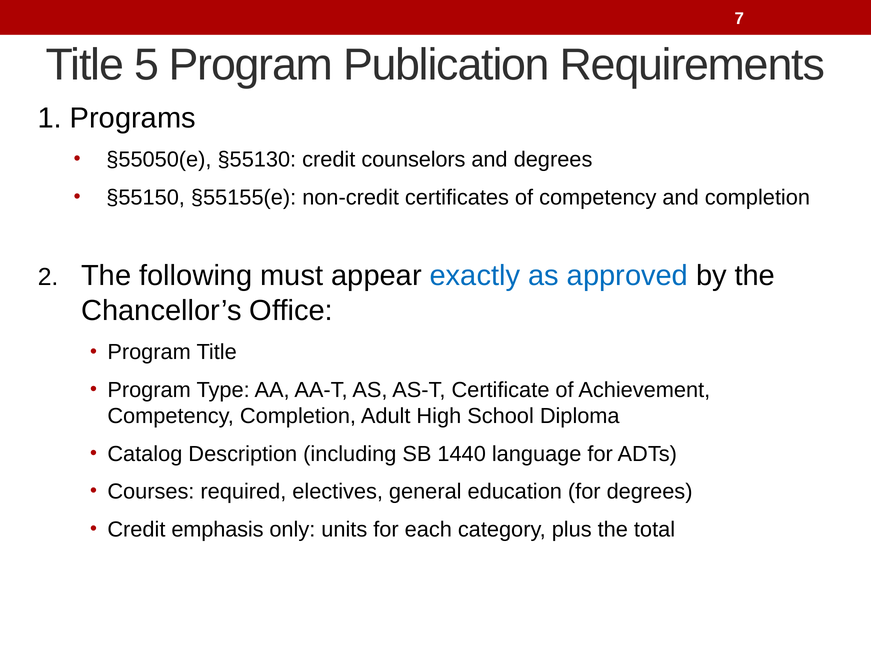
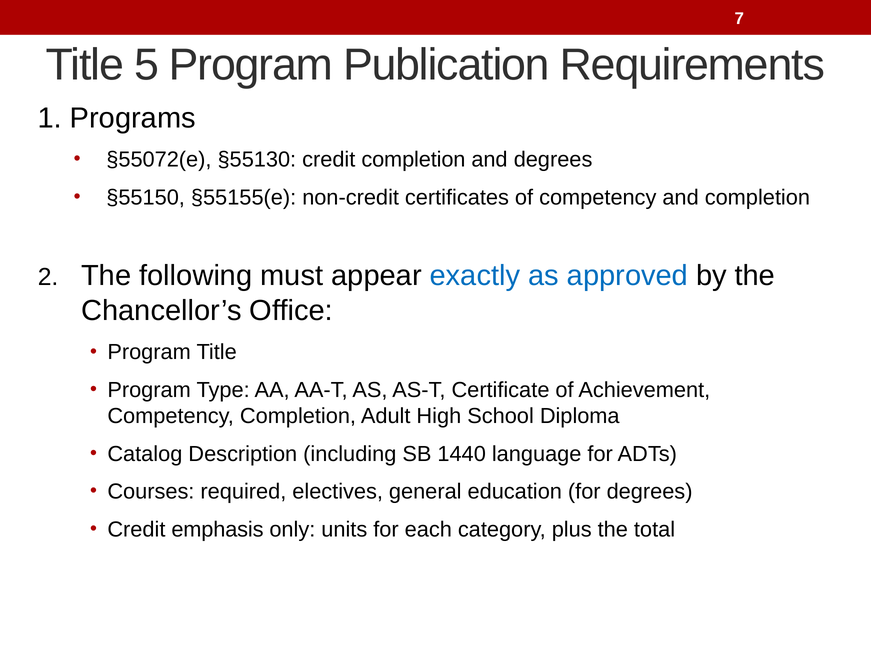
§55050(e: §55050(e -> §55072(e (159, 160)
credit counselors: counselors -> completion (413, 160)
